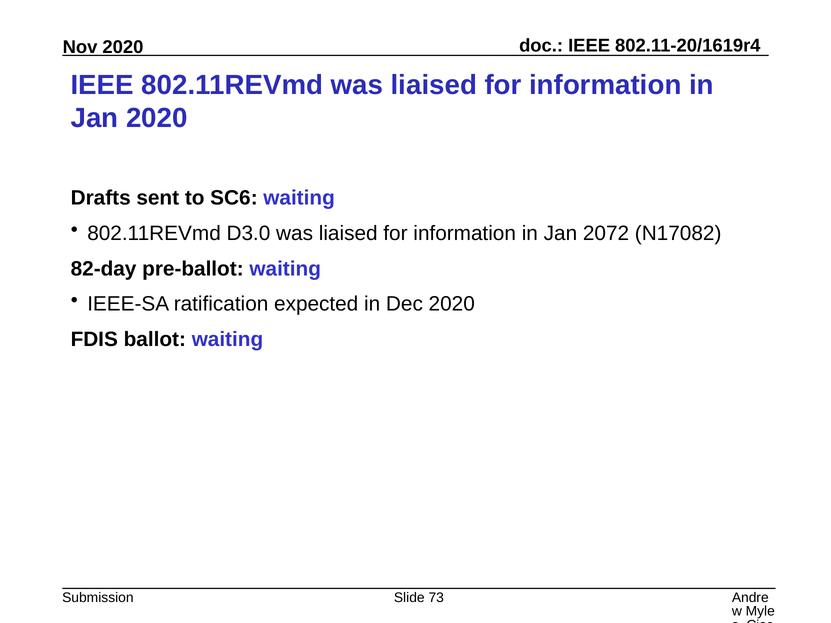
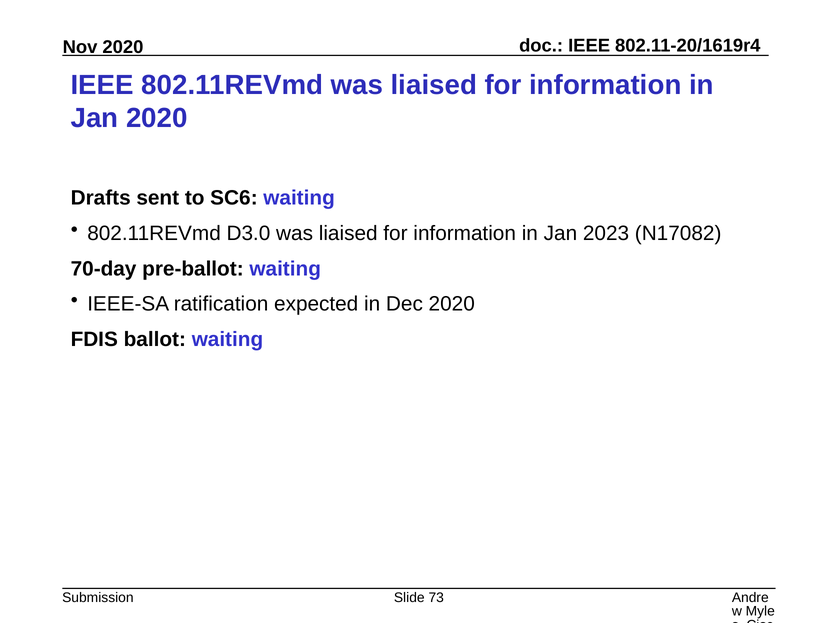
2072: 2072 -> 2023 (606, 233)
82-day: 82-day -> 70-day (104, 269)
